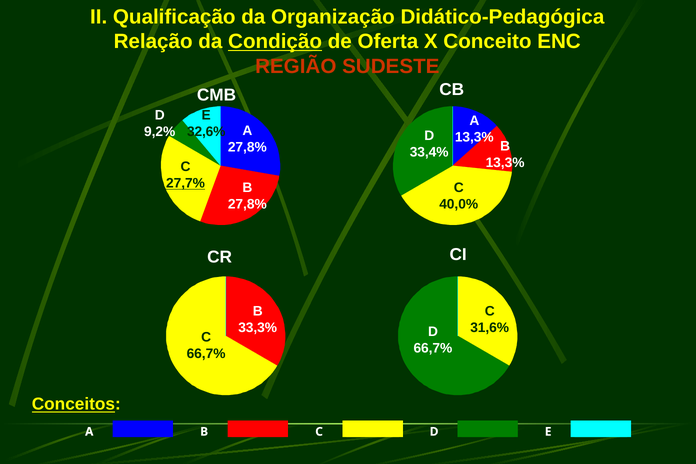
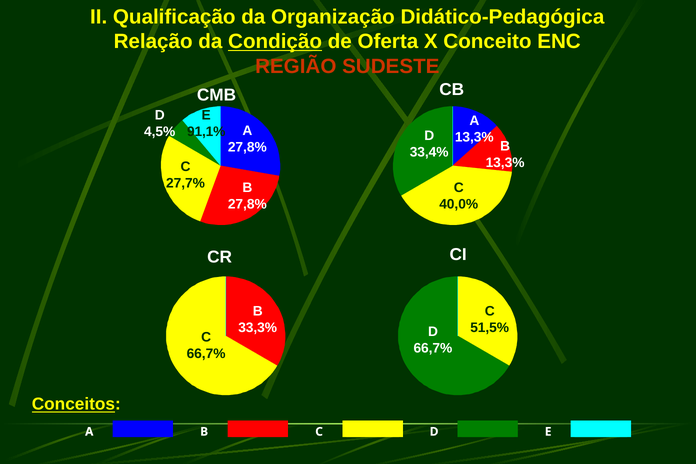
9,2%: 9,2% -> 4,5% (160, 132)
32,6%: 32,6% -> 91,1% (206, 132)
27,7% underline: present -> none (185, 183)
31,6%: 31,6% -> 51,5% (490, 328)
